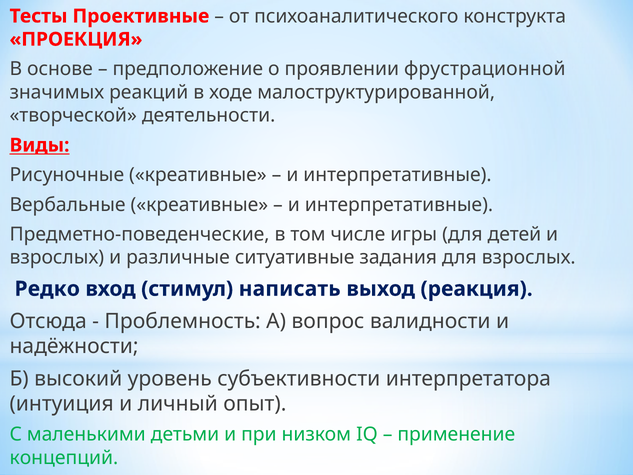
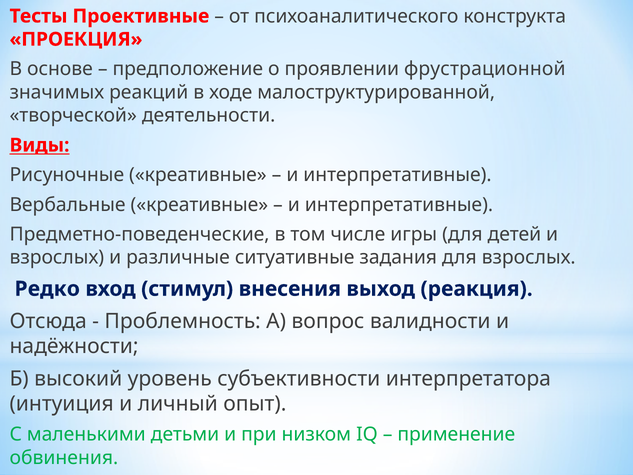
написать: написать -> внесения (290, 289)
концепций: концепций -> обвинения (64, 458)
